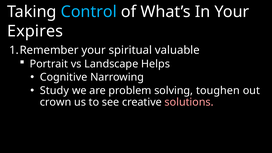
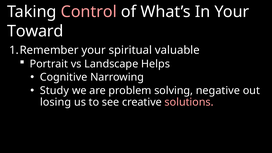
Control colour: light blue -> pink (89, 12)
Expires: Expires -> Toward (35, 31)
toughen: toughen -> negative (218, 91)
crown: crown -> losing (56, 102)
